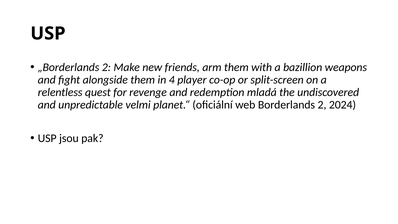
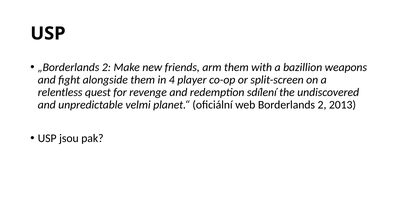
mladá: mladá -> sdílení (262, 92)
2024: 2024 -> 2013 (343, 105)
